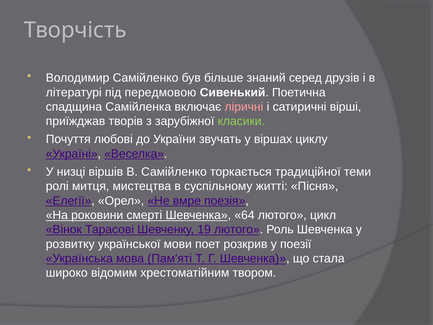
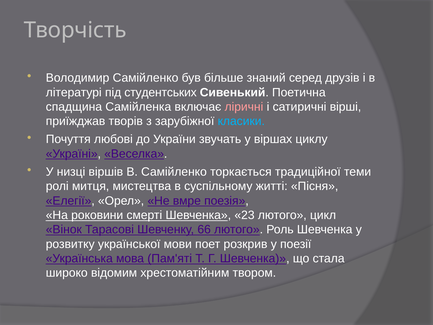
передмовою: передмовою -> студентських (161, 92)
класики colour: light green -> light blue (241, 121)
64: 64 -> 23 (244, 215)
19: 19 -> 66 (204, 229)
